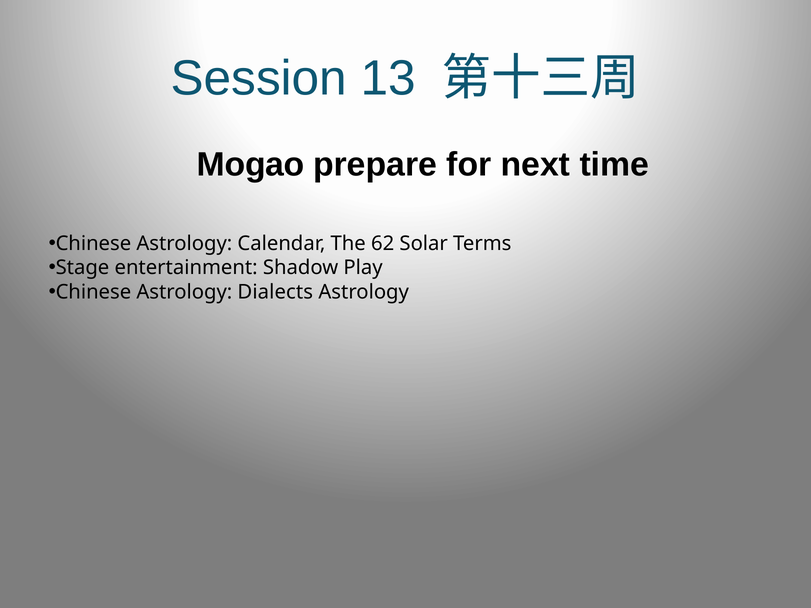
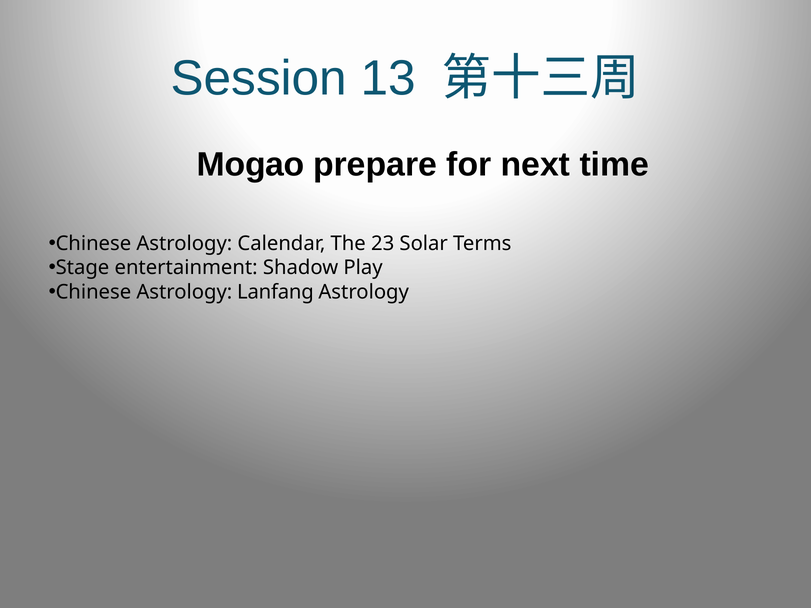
62: 62 -> 23 (383, 244)
Dialects: Dialects -> Lanfang (275, 292)
